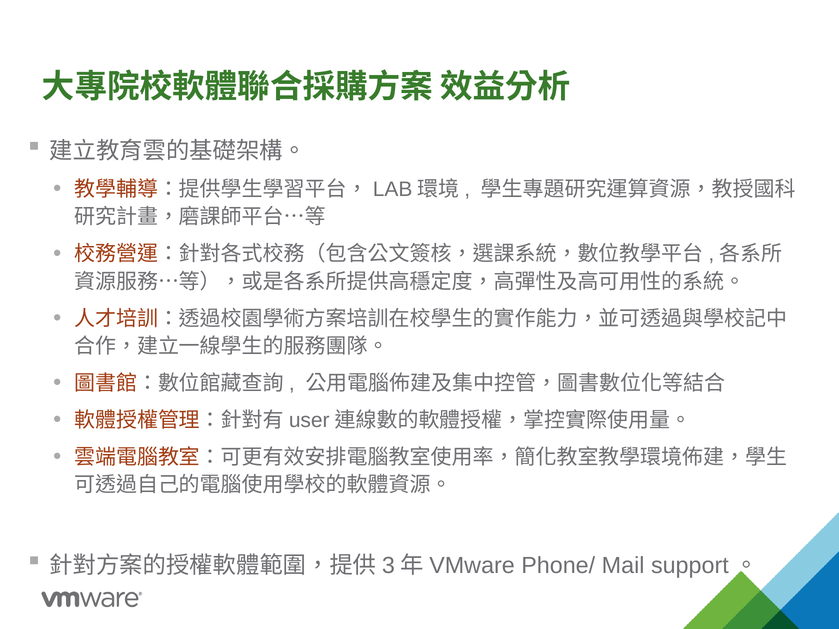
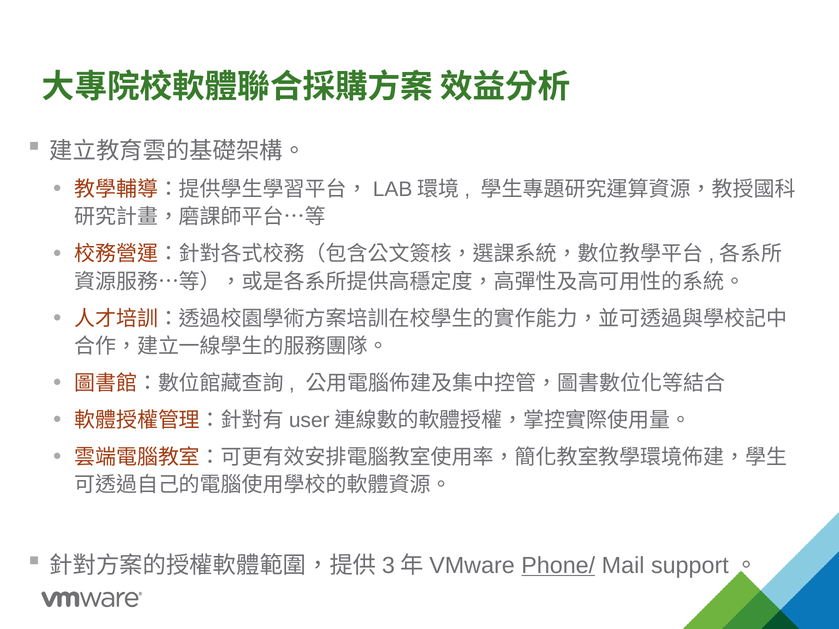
Phone/ underline: none -> present (558, 566)
